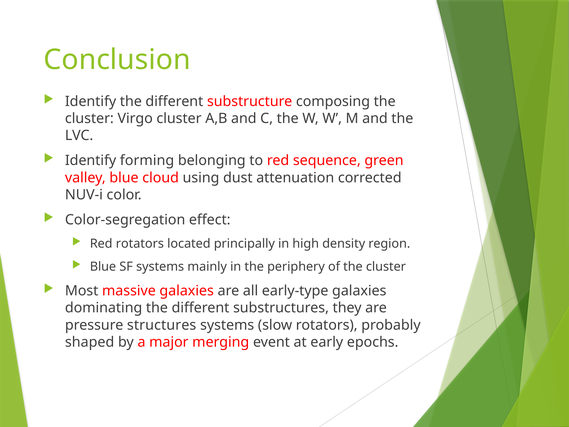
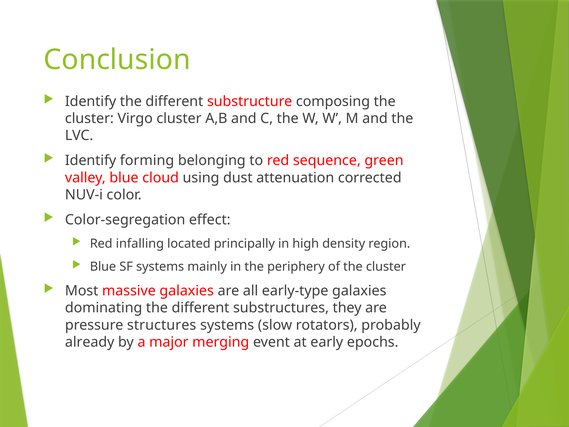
Red rotators: rotators -> infalling (140, 244)
shaped: shaped -> already (90, 342)
